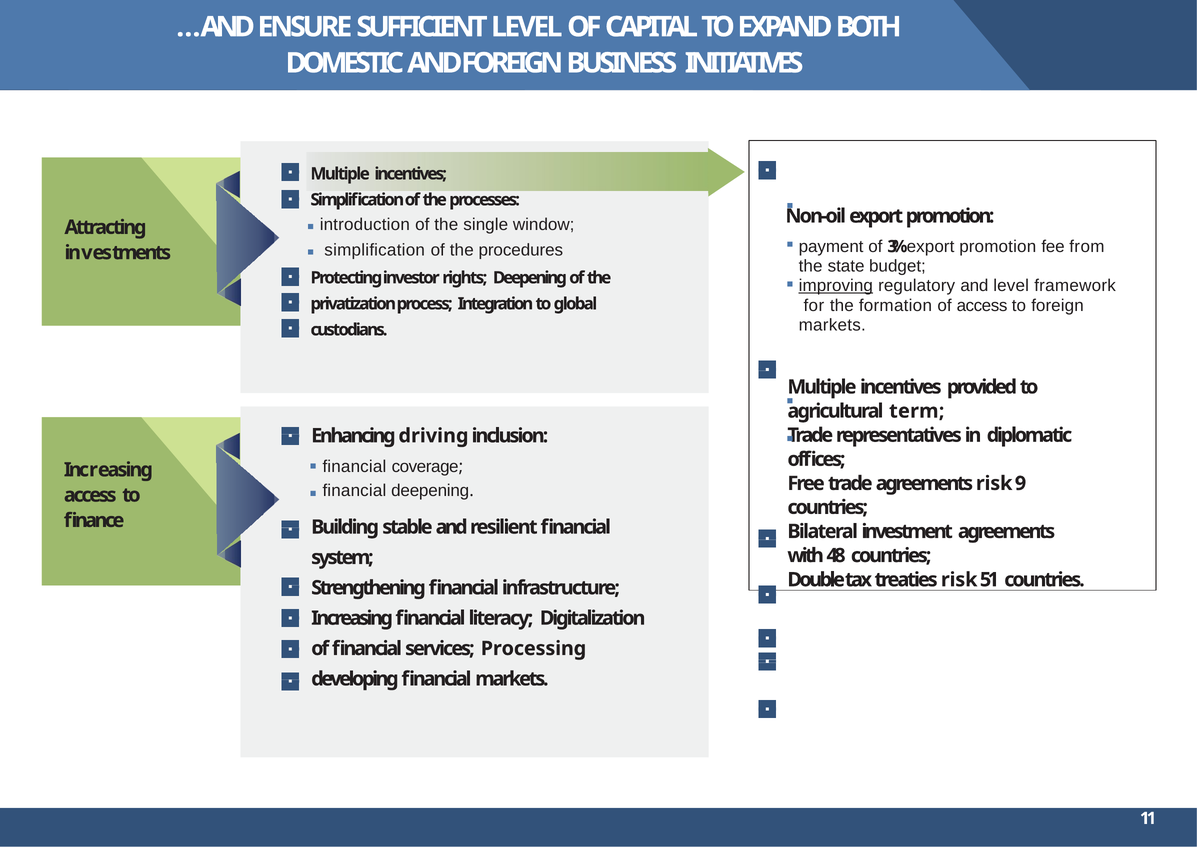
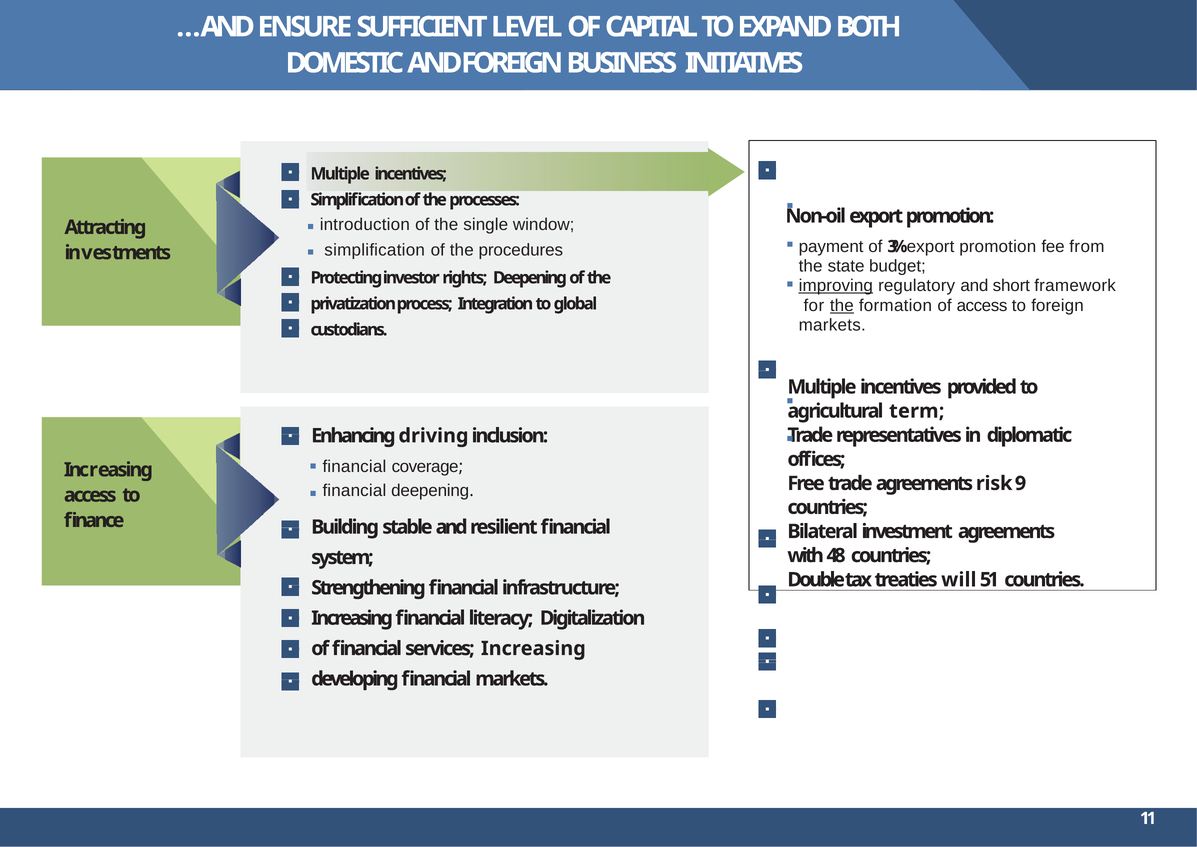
and level: level -> short (1011, 286)
the underline: none -> present (842, 305)
treaties risk: risk -> will (959, 579)
services Processing: Processing -> Increasing (533, 648)
